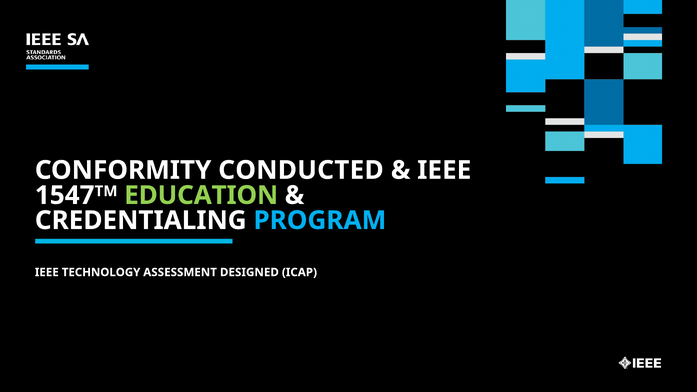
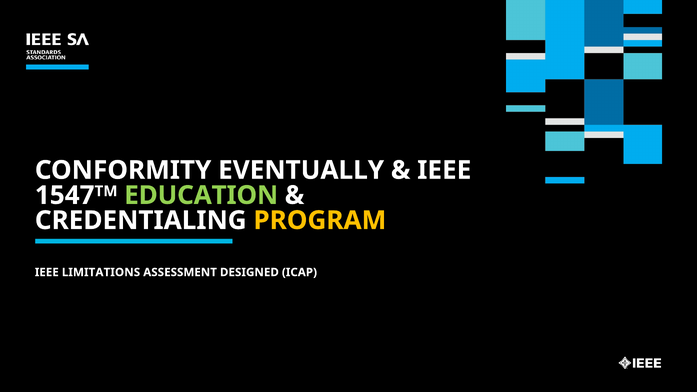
CONDUCTED: CONDUCTED -> EVENTUALLY (301, 170)
PROGRAM colour: light blue -> yellow (320, 220)
TECHNOLOGY: TECHNOLOGY -> LIMITATIONS (101, 272)
